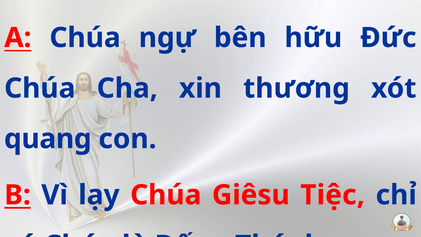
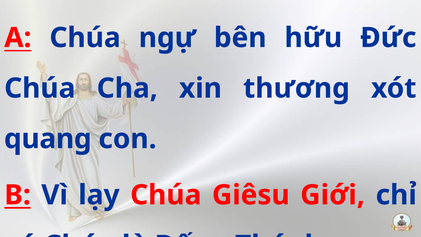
Tiệc: Tiệc -> Giới (333, 195)
